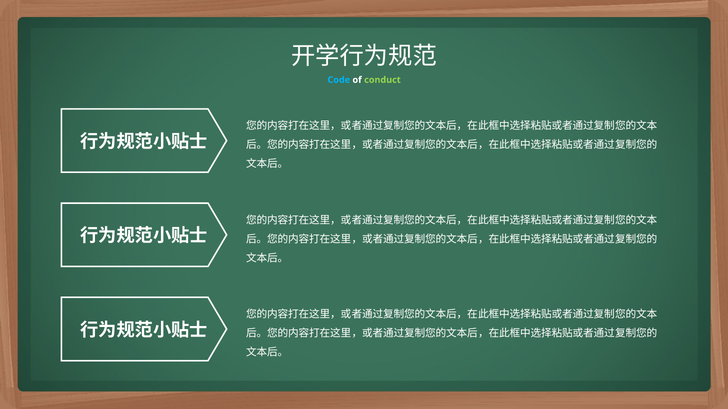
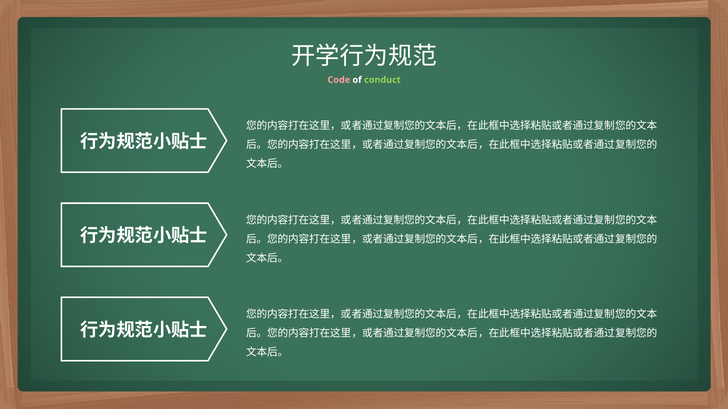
Code colour: light blue -> pink (339, 80)
